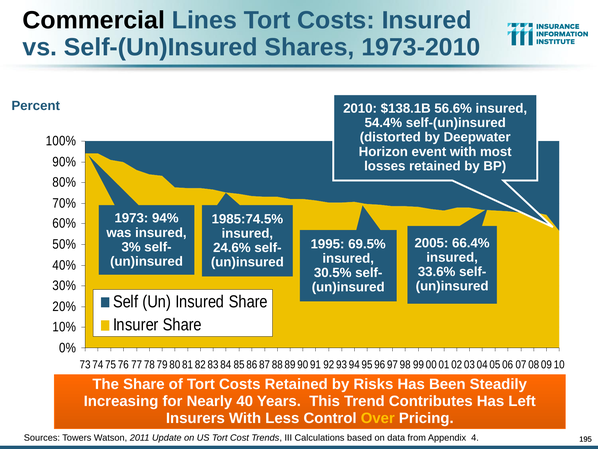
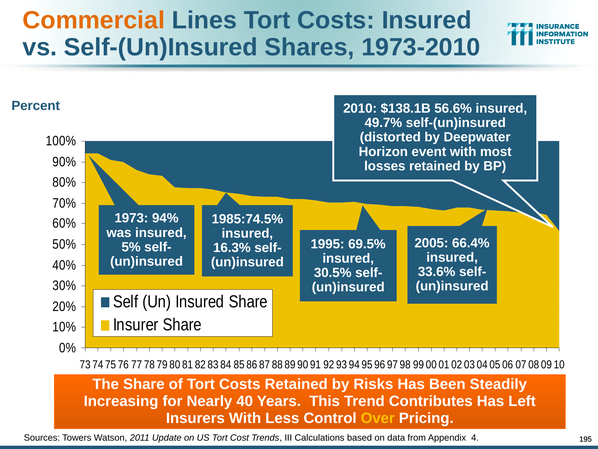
Commercial colour: black -> orange (94, 20)
54.4%: 54.4% -> 49.7% (383, 123)
3%: 3% -> 5% (131, 247)
24.6%: 24.6% -> 16.3% (232, 248)
